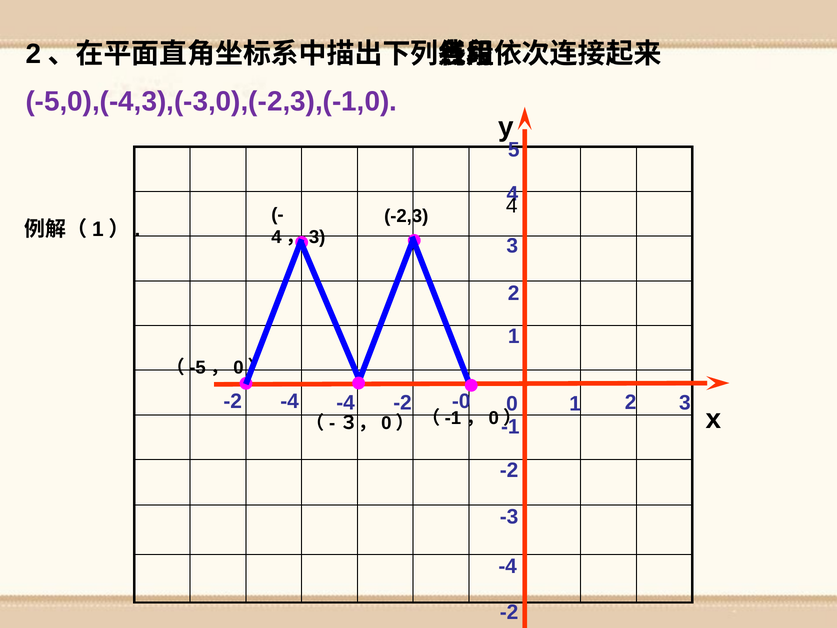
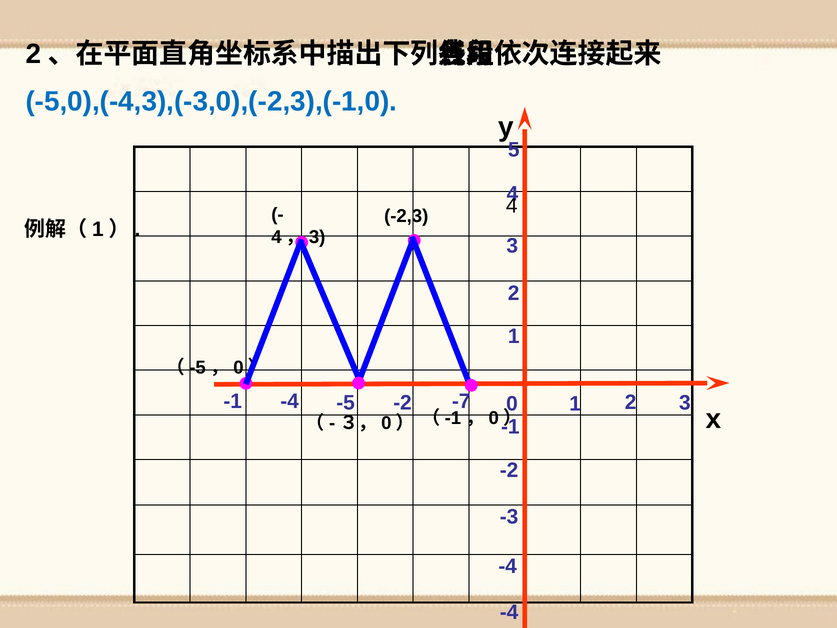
-5,0),(-4,3),(-3,0),(-2,3),(-1,0 colour: purple -> blue (211, 101)
-2: -2 -> -1 (233, 401)
-0: -0 -> -7 (461, 401)
-4: -4 -> -5 (346, 402)
-2: -2 -> -4 (509, 612)
